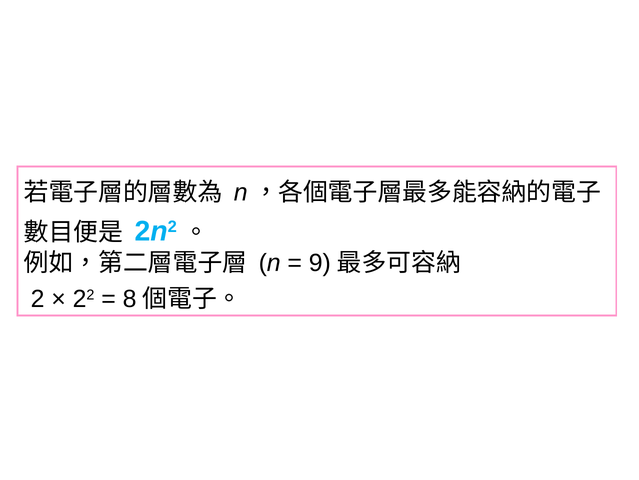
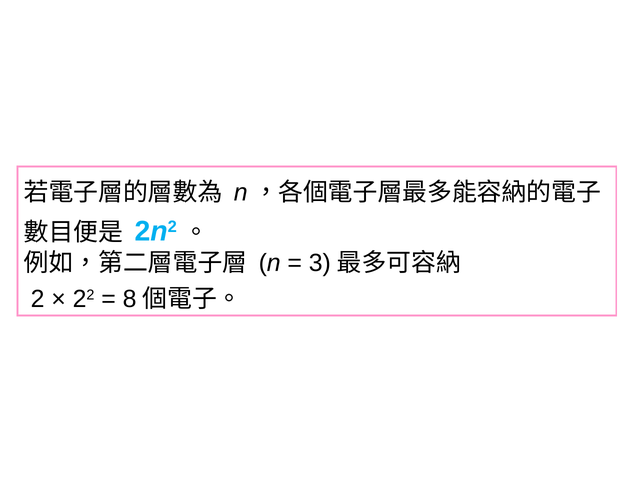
9: 9 -> 3 (320, 263)
